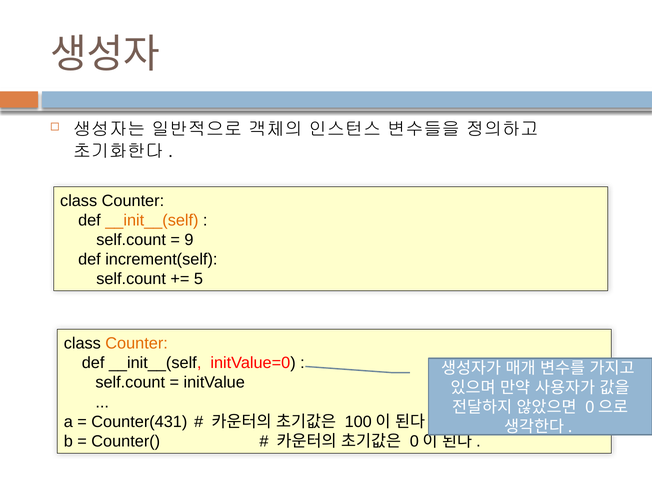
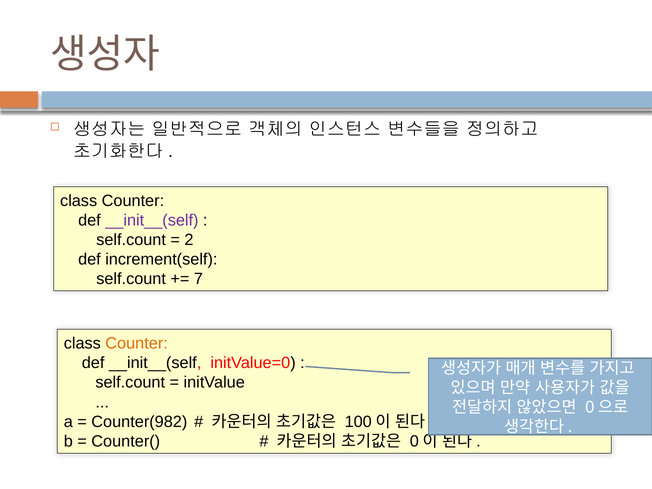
__init__(self colour: orange -> purple (152, 220)
9: 9 -> 2 (189, 240)
5: 5 -> 7 (199, 279)
Counter(431: Counter(431 -> Counter(982 (139, 422)
